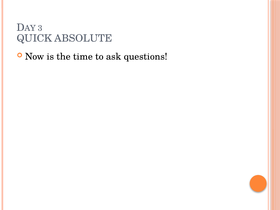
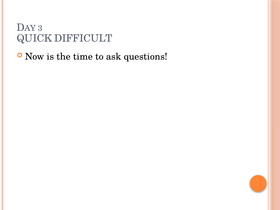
ABSOLUTE: ABSOLUTE -> DIFFICULT (83, 38)
